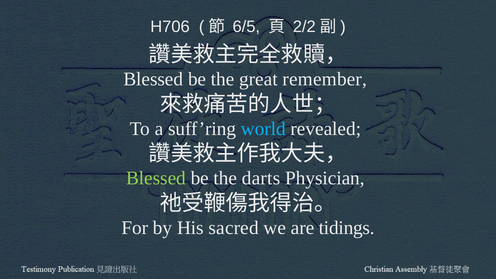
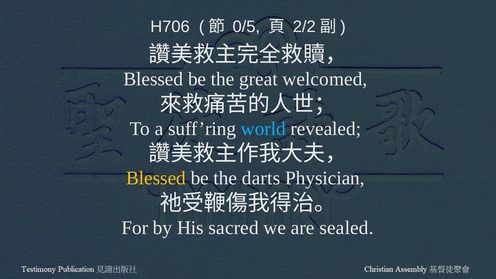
6/5: 6/5 -> 0/5 (246, 27)
remember: remember -> welcomed (325, 79)
Blessed colour: light green -> yellow (156, 178)
tidings: tidings -> sealed (347, 228)
